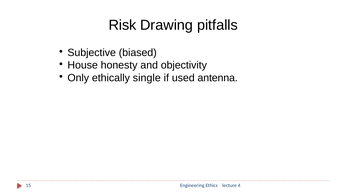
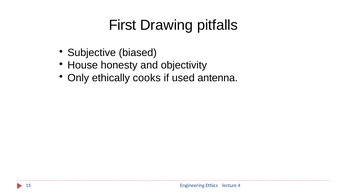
Risk: Risk -> First (122, 25)
single: single -> cooks (147, 78)
